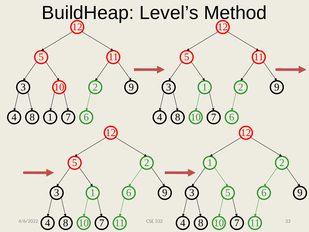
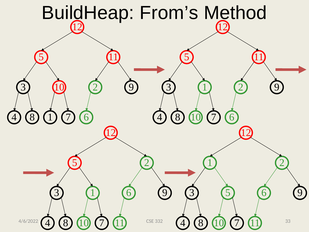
Level’s: Level’s -> From’s (169, 13)
